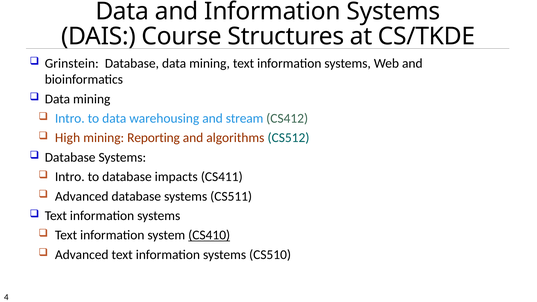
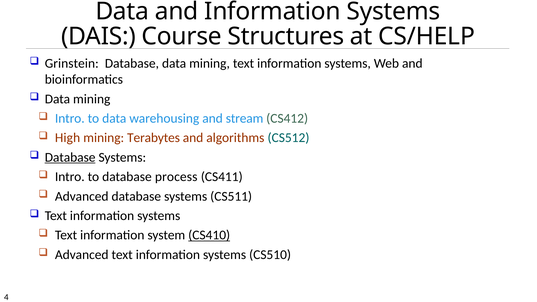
CS/TKDE: CS/TKDE -> CS/HELP (427, 36)
Reporting: Reporting -> Terabytes (154, 138)
Database underline: none -> present (70, 157)
impacts: impacts -> process (176, 177)
